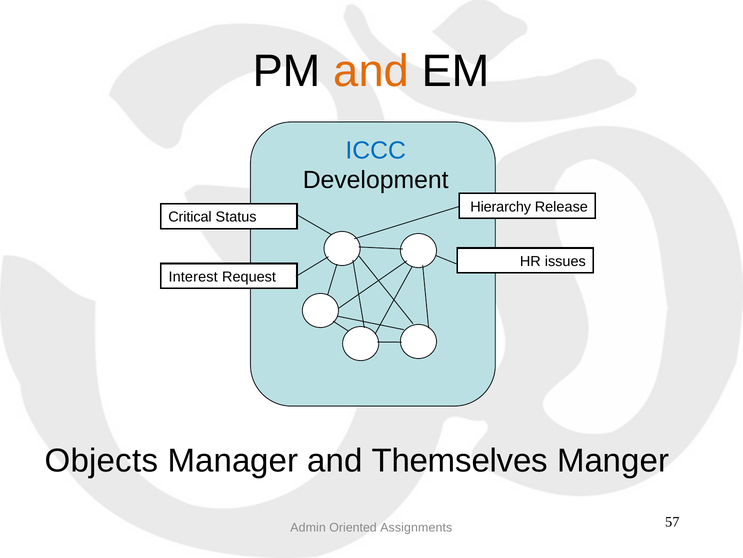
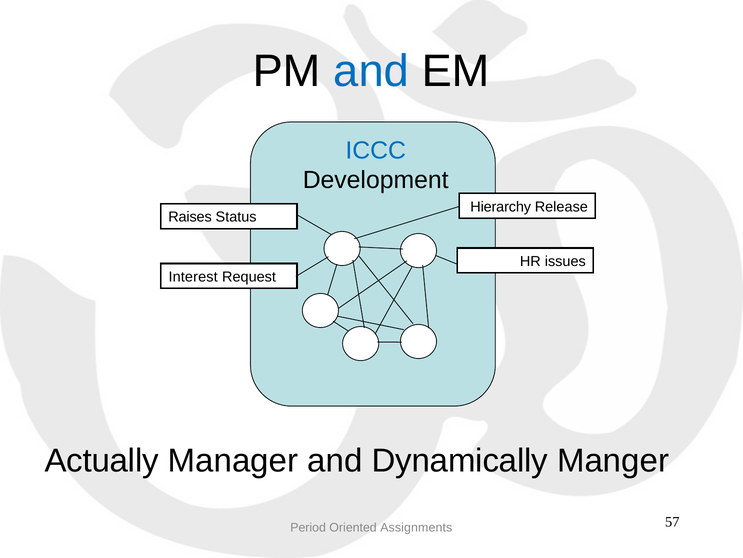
and colour: orange -> blue (371, 71)
Critical: Critical -> Raises (190, 217)
Objects: Objects -> Actually (102, 460)
Themselves: Themselves -> Dynamically (460, 460)
Admin: Admin -> Period (308, 527)
